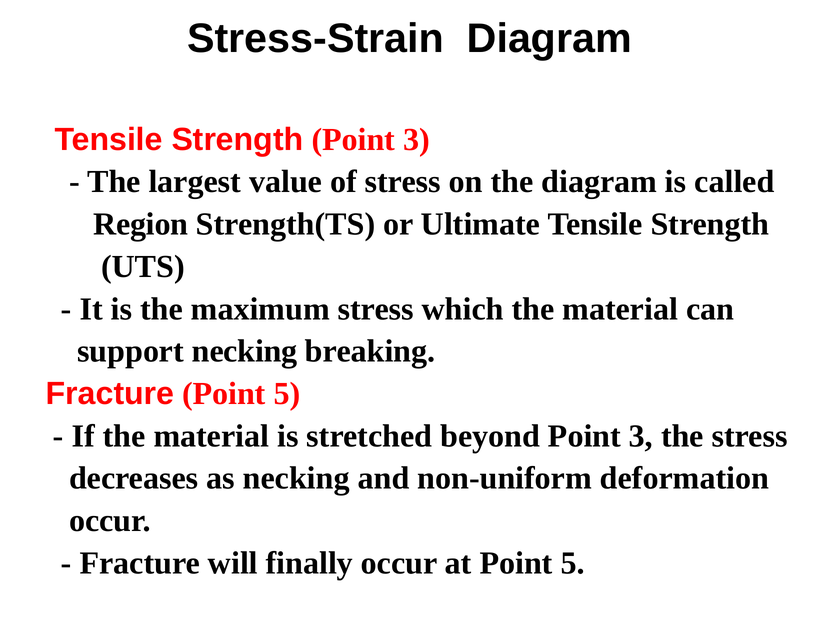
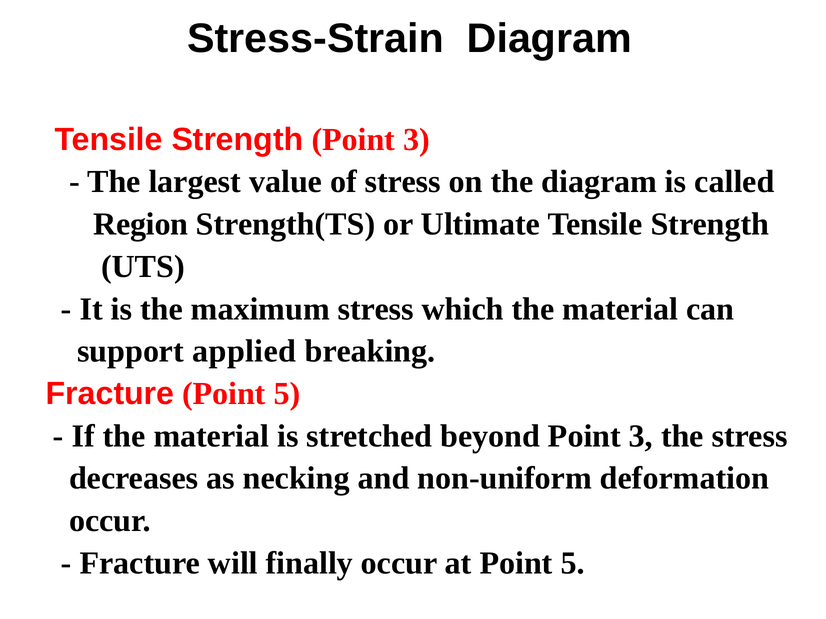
support necking: necking -> applied (244, 352)
